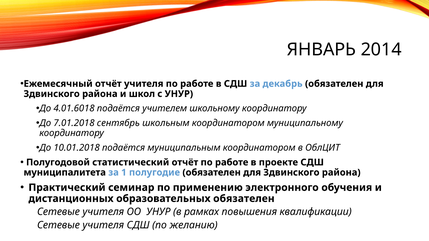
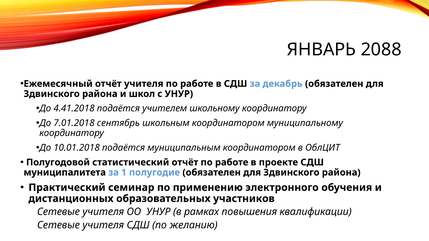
2014: 2014 -> 2088 (381, 50)
4.01.6018: 4.01.6018 -> 4.41.2018 (74, 109)
образовательных обязателен: обязателен -> участников (244, 199)
